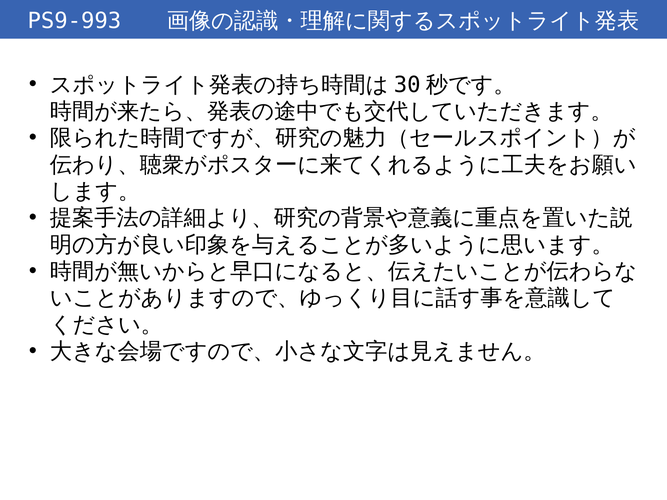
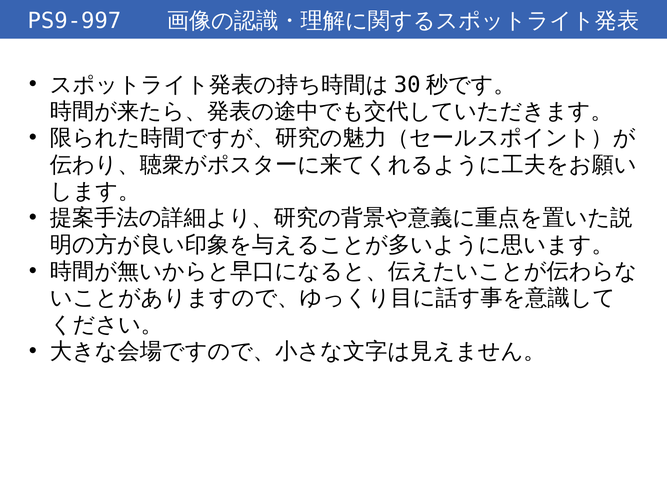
PS9-993: PS9-993 -> PS9-997 (74, 21)
